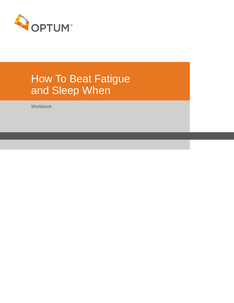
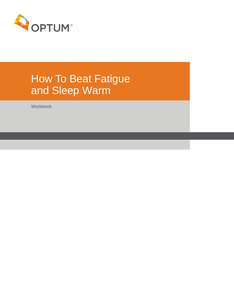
When: When -> Warm (96, 90)
